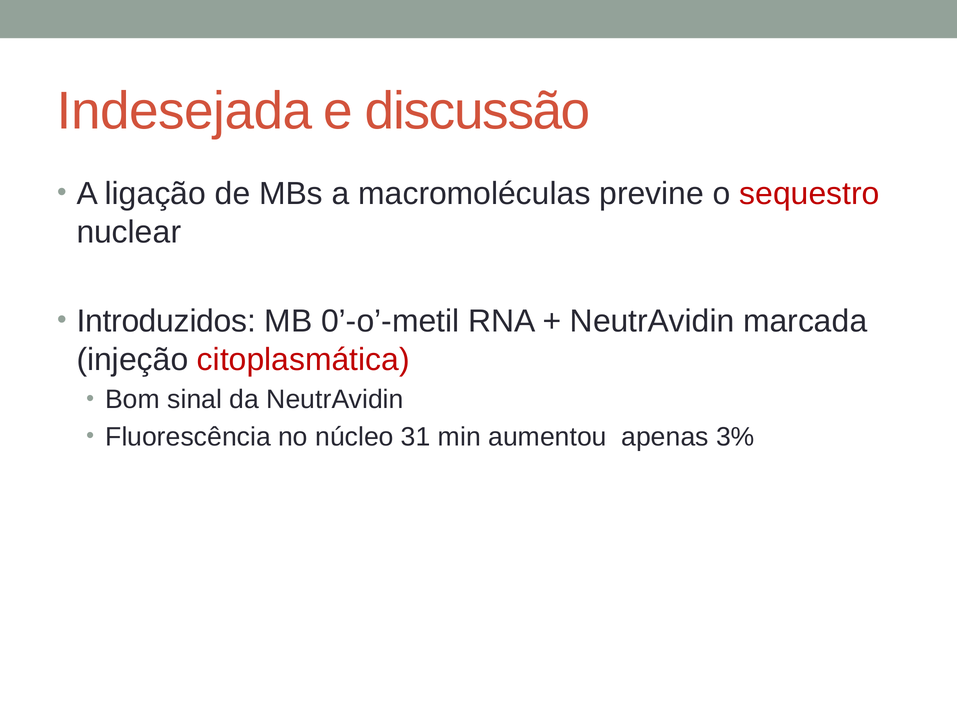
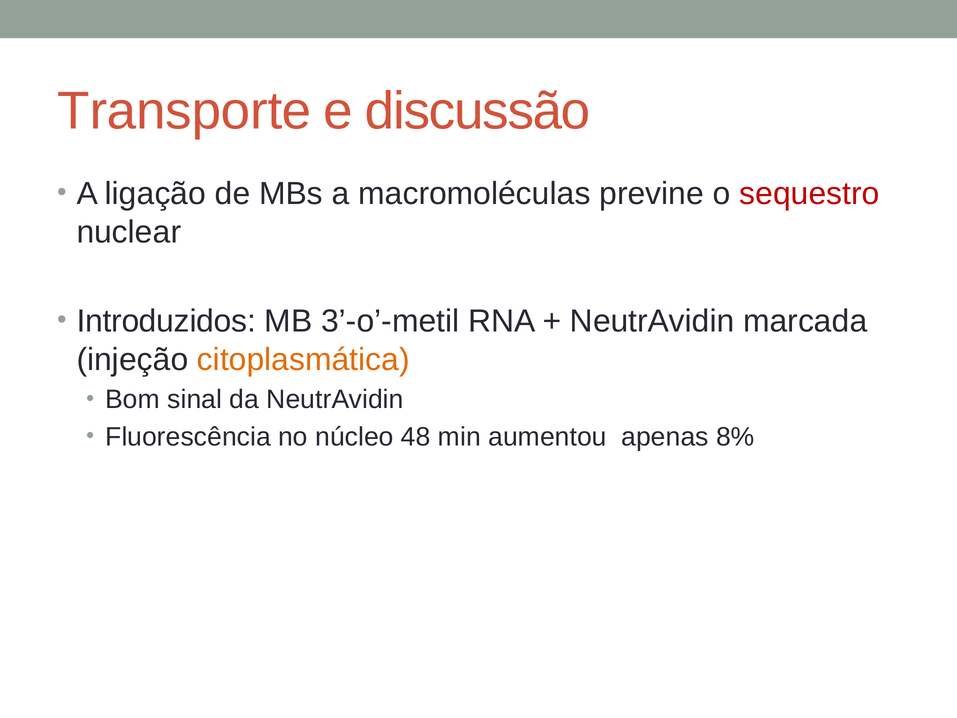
Indesejada: Indesejada -> Transporte (184, 111)
0’-o’-metil: 0’-o’-metil -> 3’-o’-metil (390, 321)
citoplasmática colour: red -> orange (303, 359)
31: 31 -> 48 (416, 437)
3%: 3% -> 8% (735, 437)
